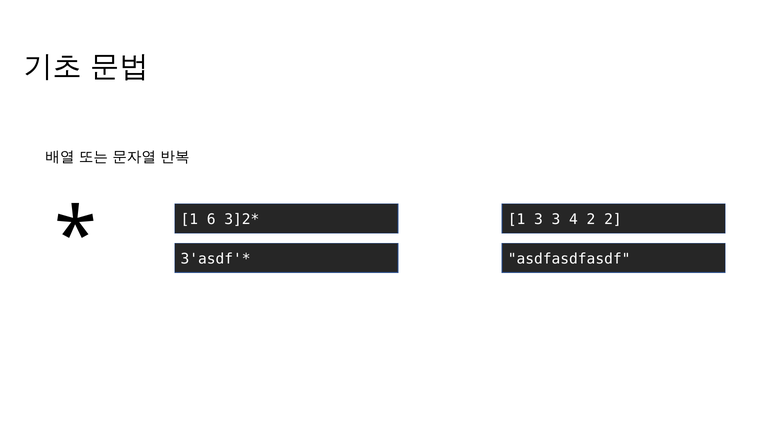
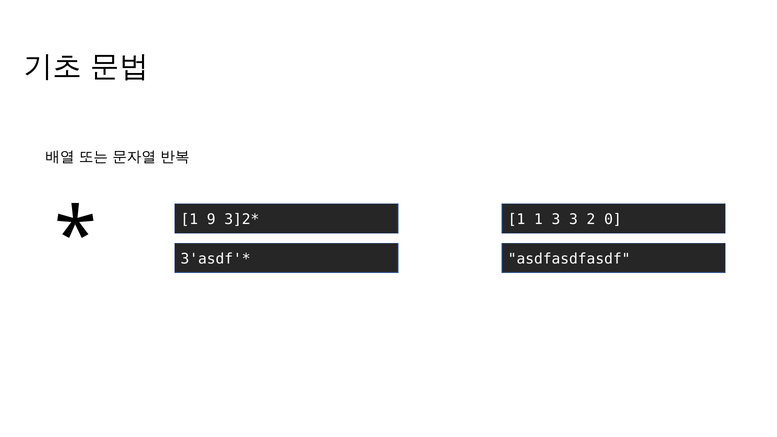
6: 6 -> 9 (211, 220)
1 3: 3 -> 1 (538, 220)
3 4: 4 -> 3 (574, 220)
2 2: 2 -> 0 (613, 220)
